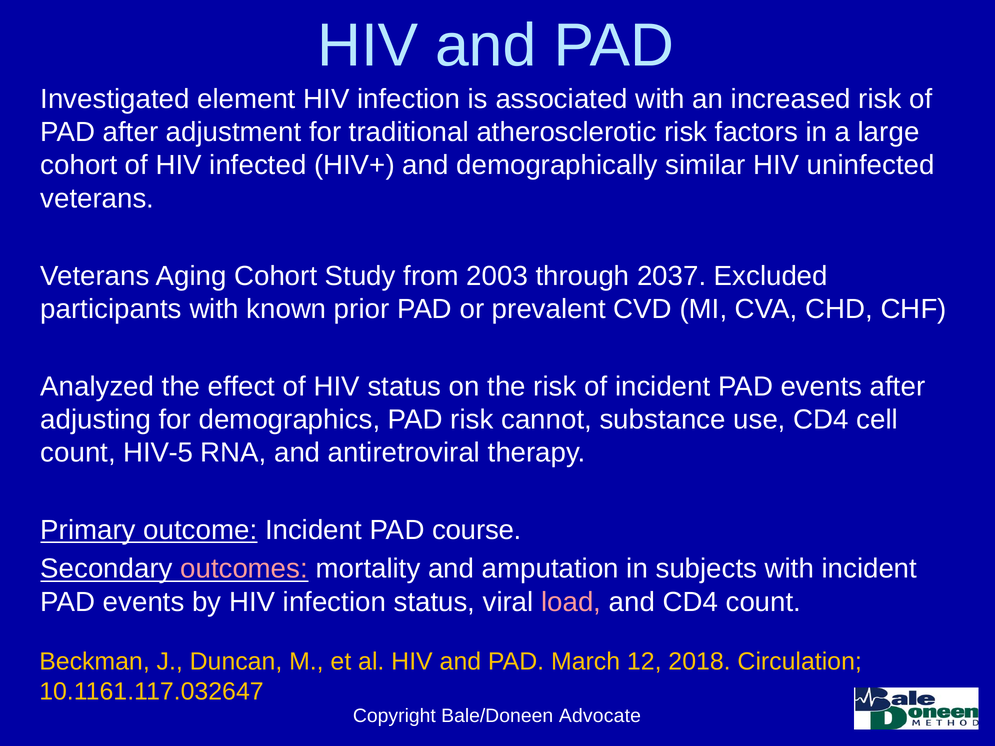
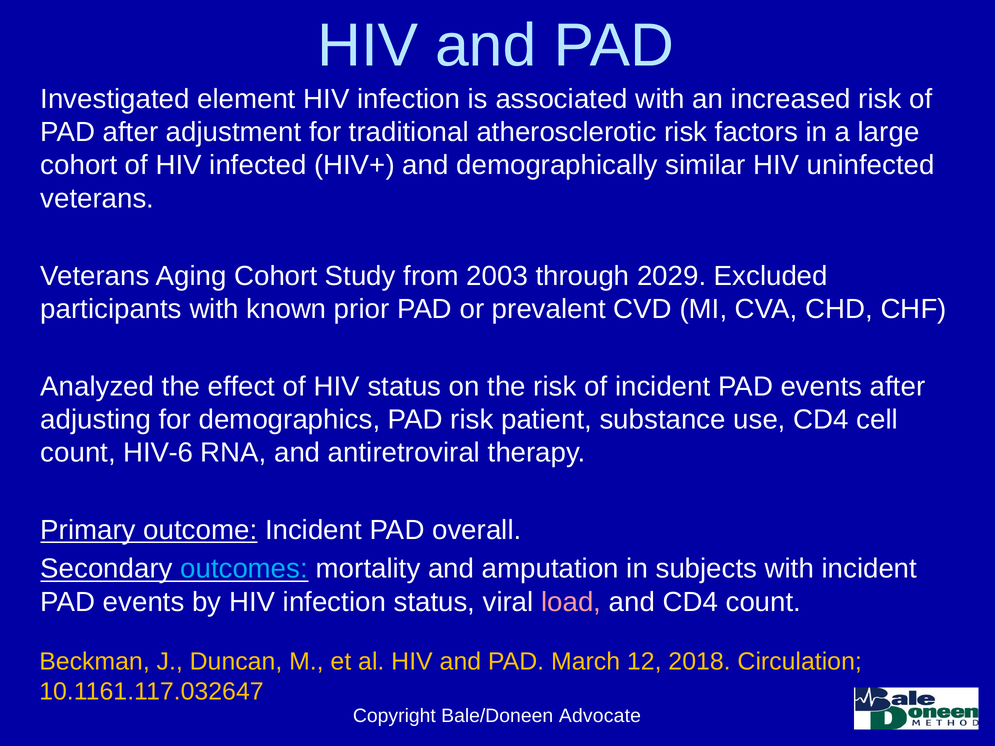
2037: 2037 -> 2029 (672, 276)
cannot: cannot -> patient (547, 420)
HIV-5: HIV-5 -> HIV-6 (158, 453)
course: course -> overall (477, 530)
outcomes colour: pink -> light blue (244, 569)
